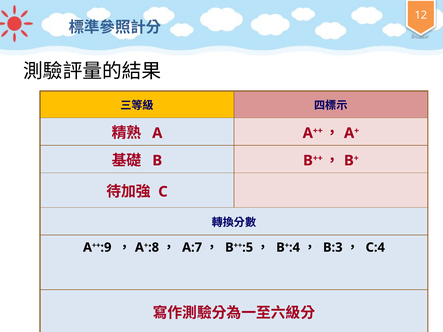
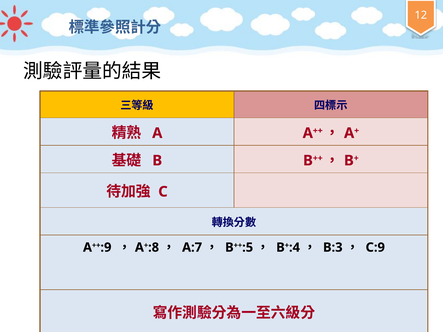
C:4: C:4 -> C:9 (375, 248)
